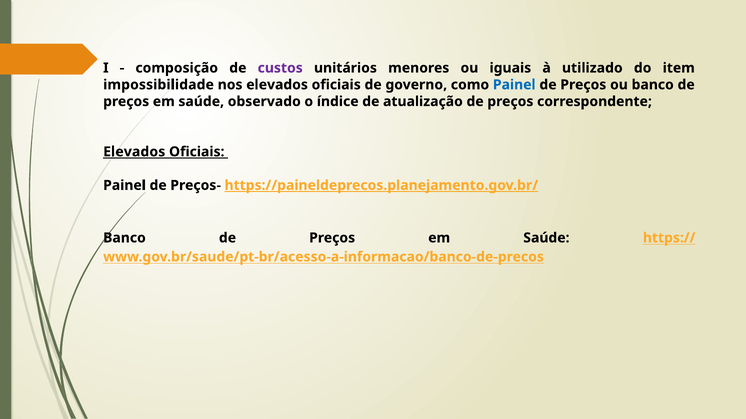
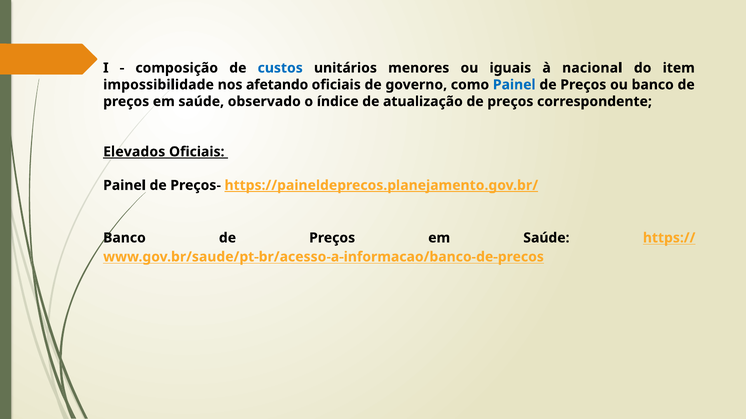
custos colour: purple -> blue (280, 68)
utilizado: utilizado -> nacional (592, 68)
nos elevados: elevados -> afetando (277, 85)
